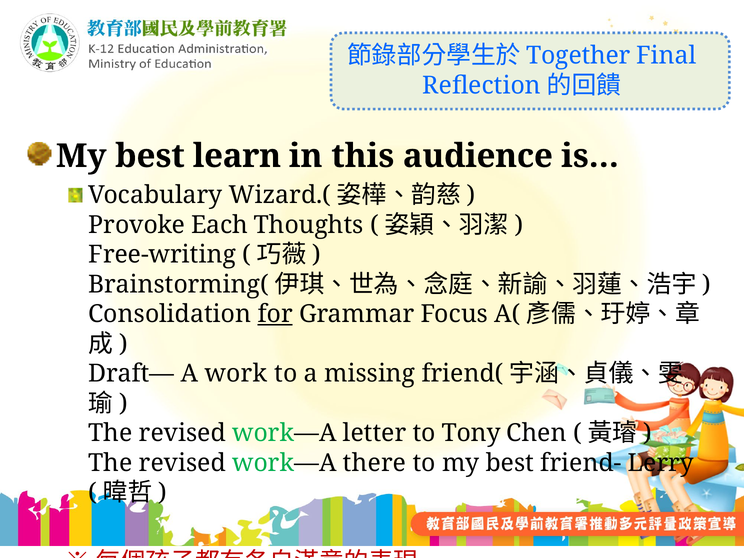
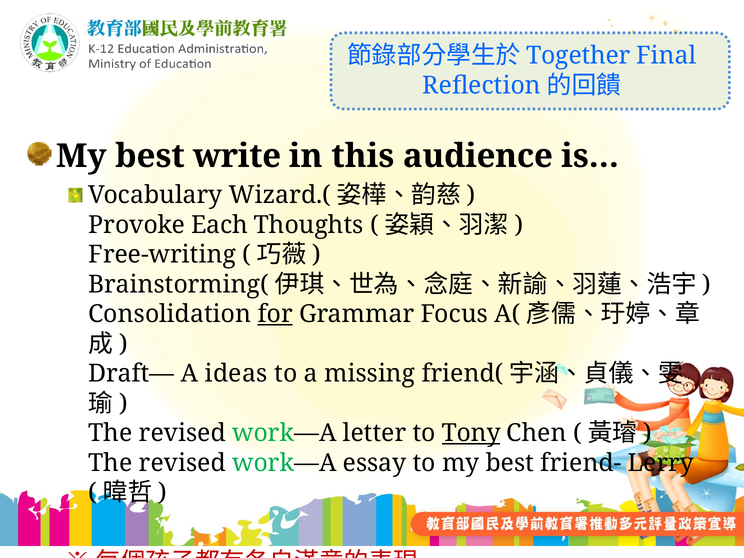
learn: learn -> write (237, 156)
work: work -> ideas (236, 374)
Tony underline: none -> present (471, 433)
there: there -> essay (375, 463)
